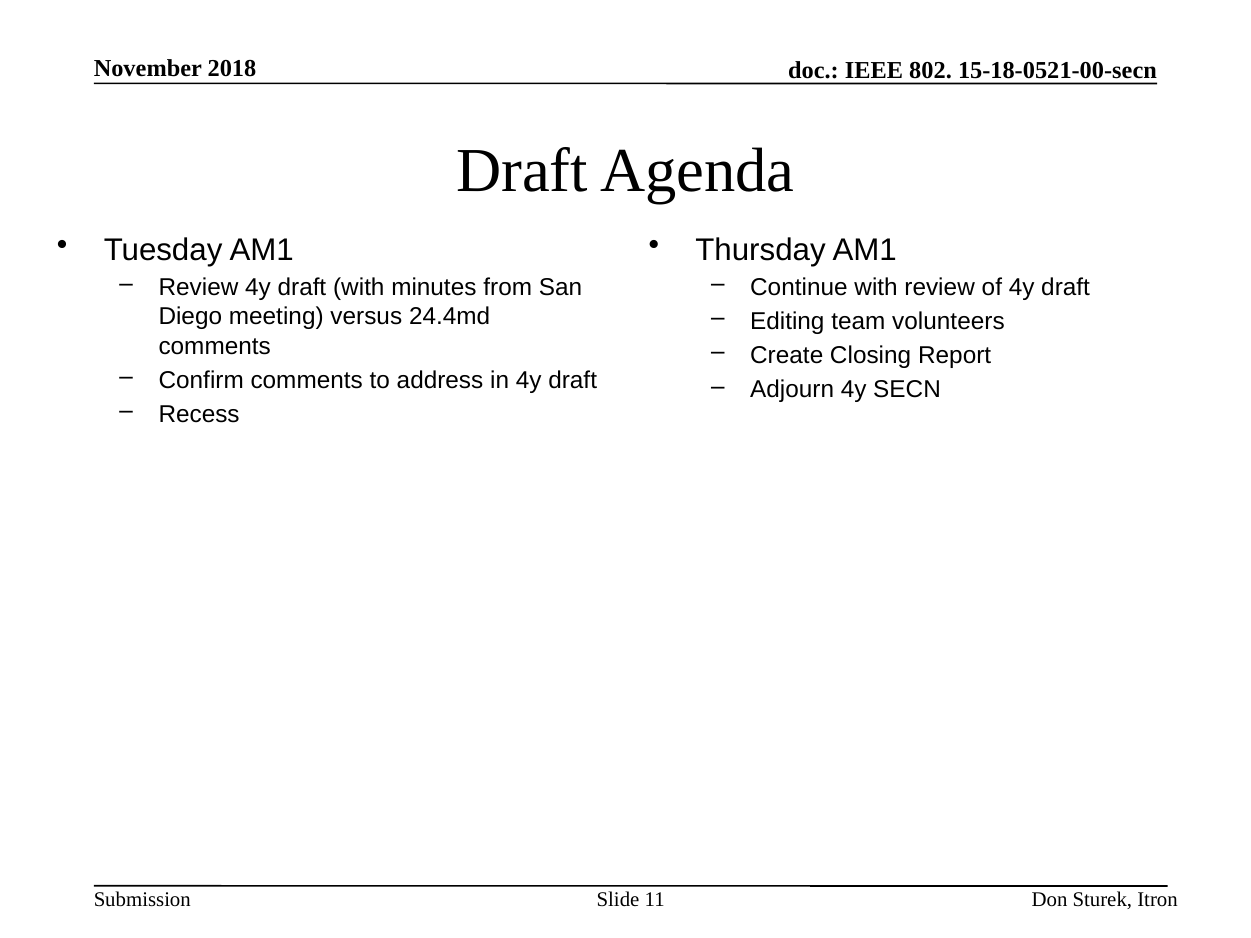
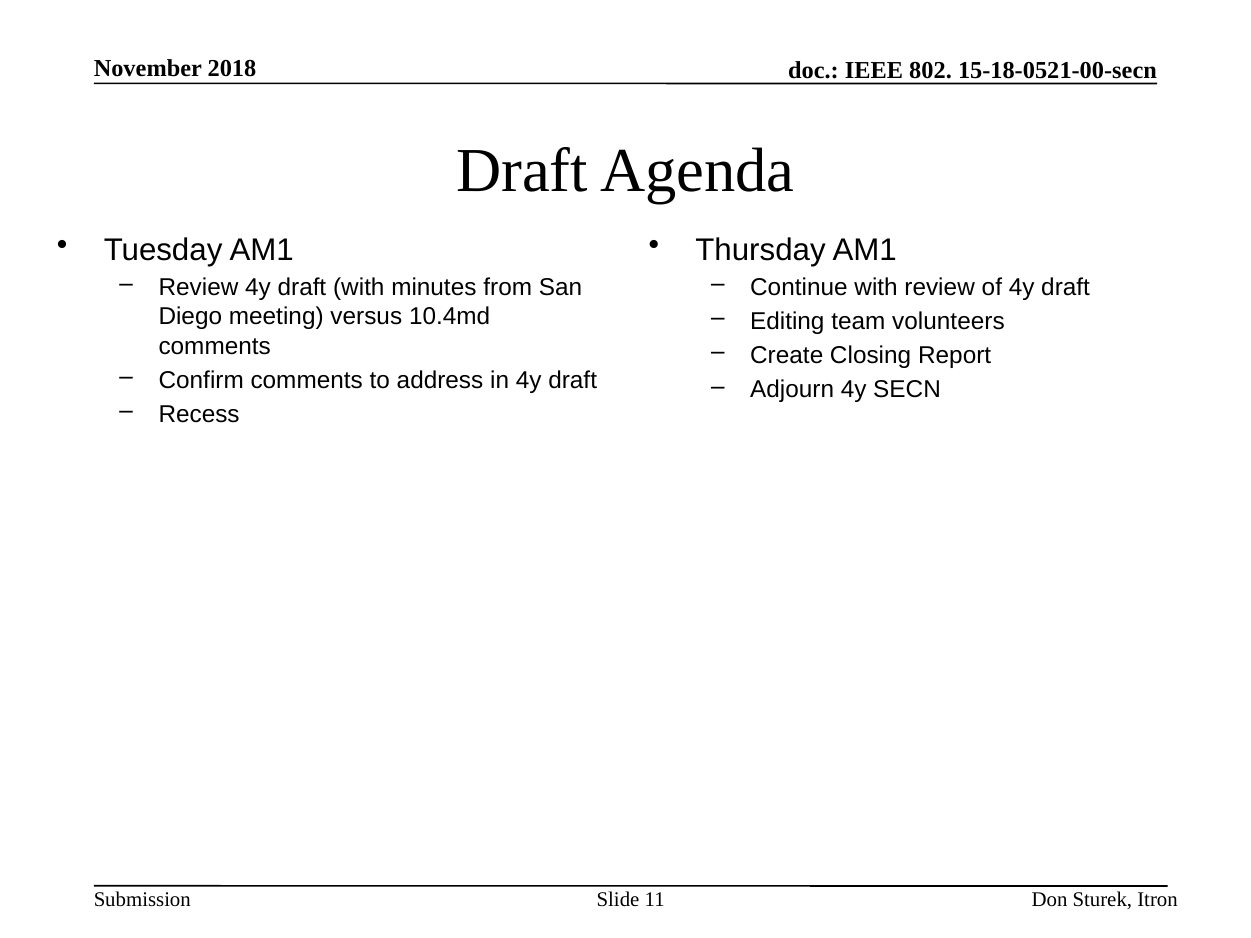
24.4md: 24.4md -> 10.4md (450, 317)
